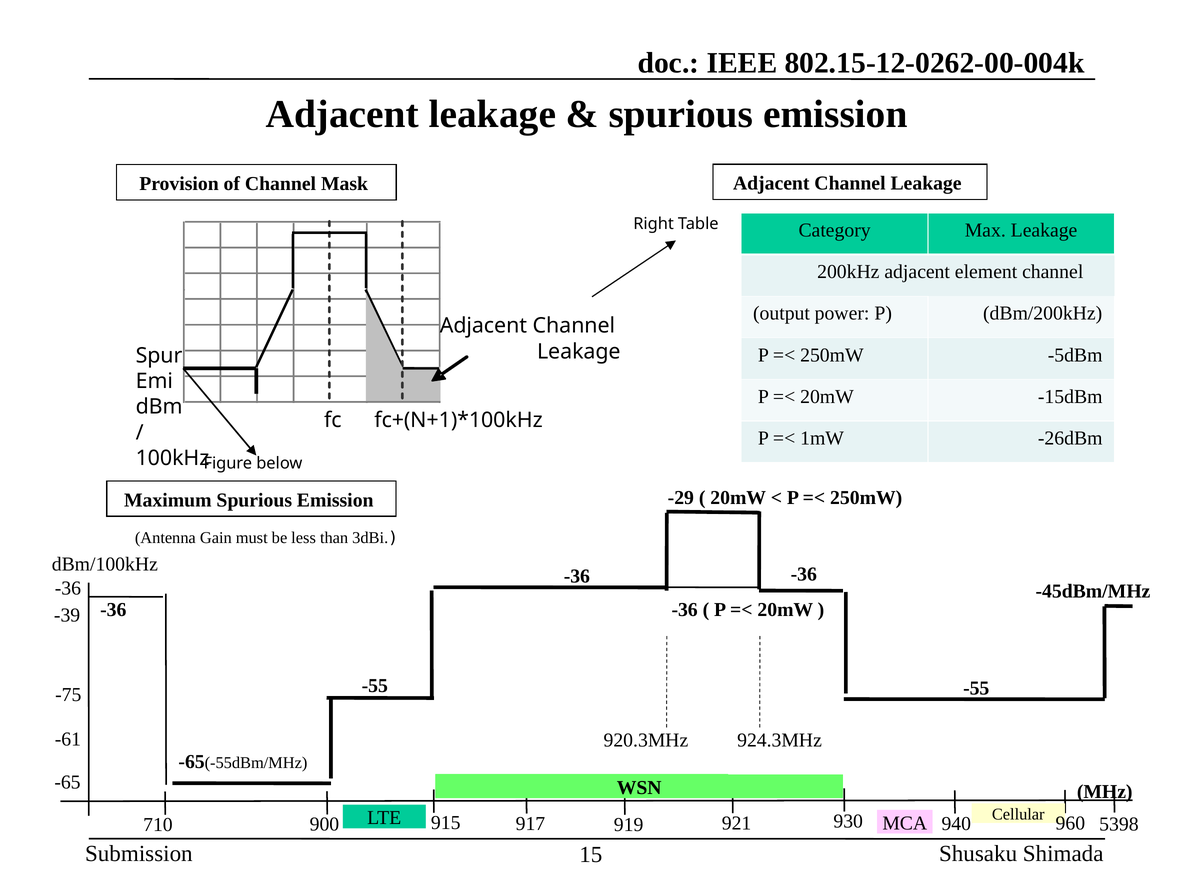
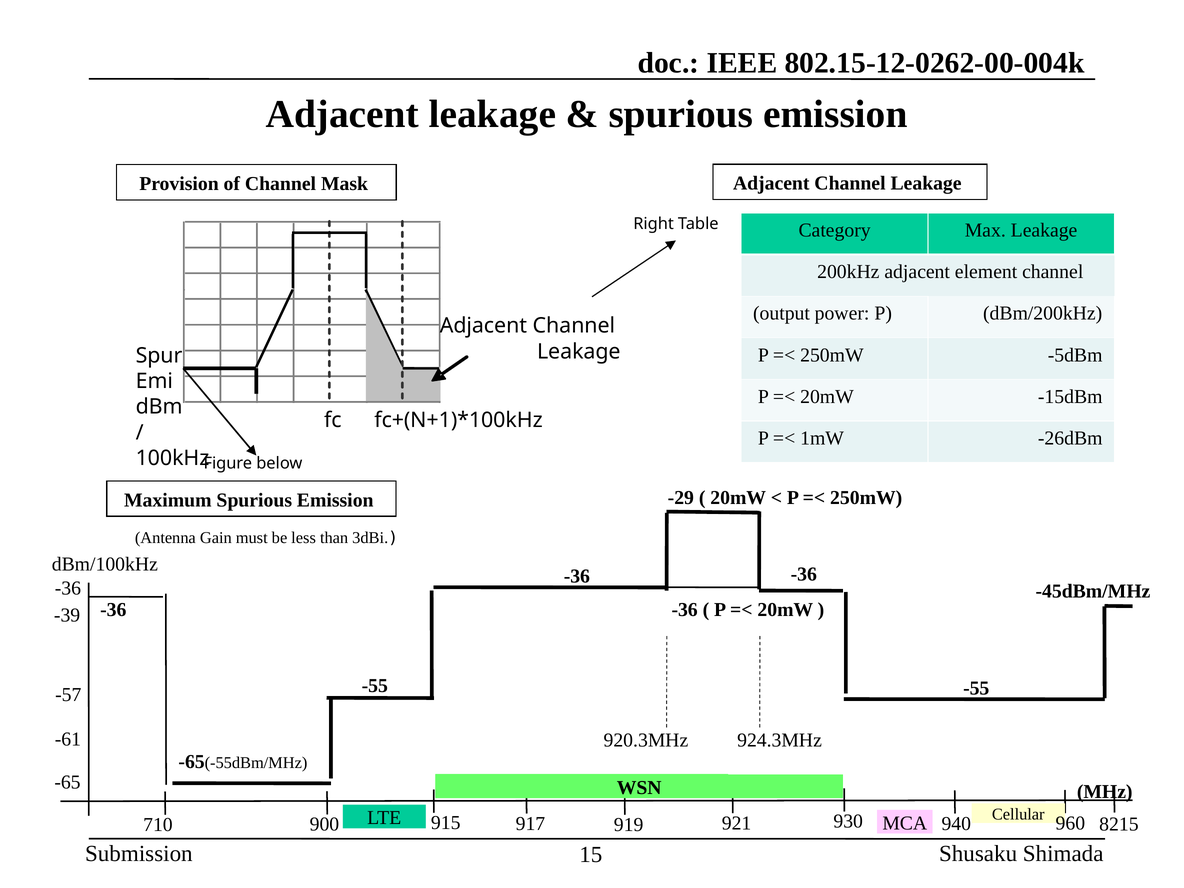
-75: -75 -> -57 (68, 695)
5398: 5398 -> 8215 (1119, 824)
